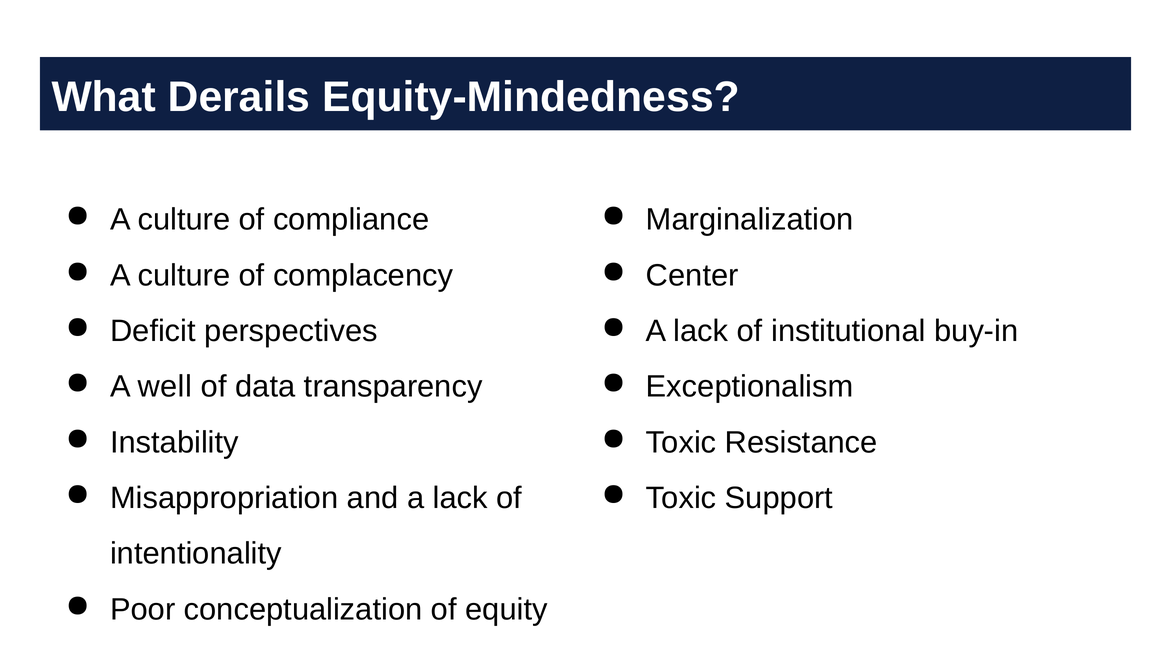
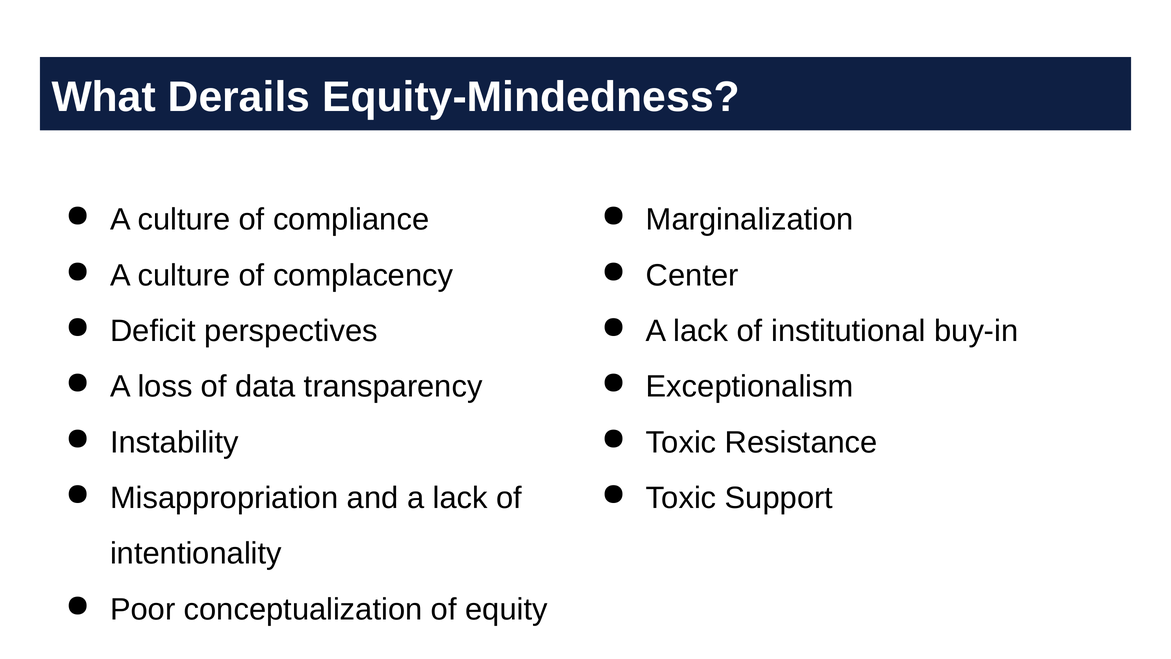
well: well -> loss (165, 387)
